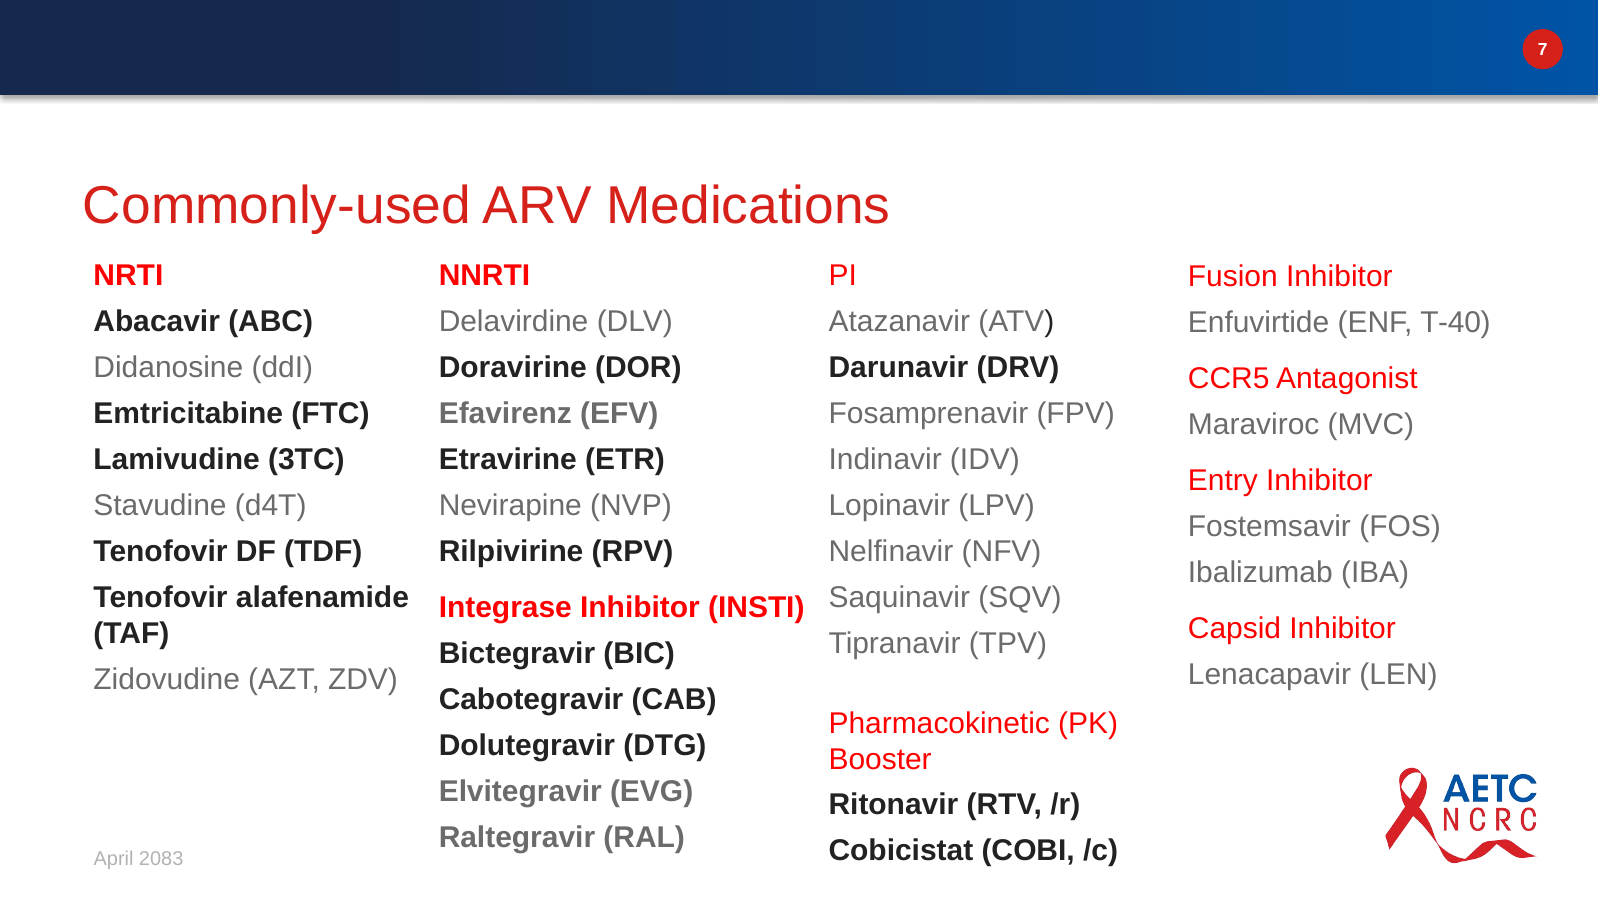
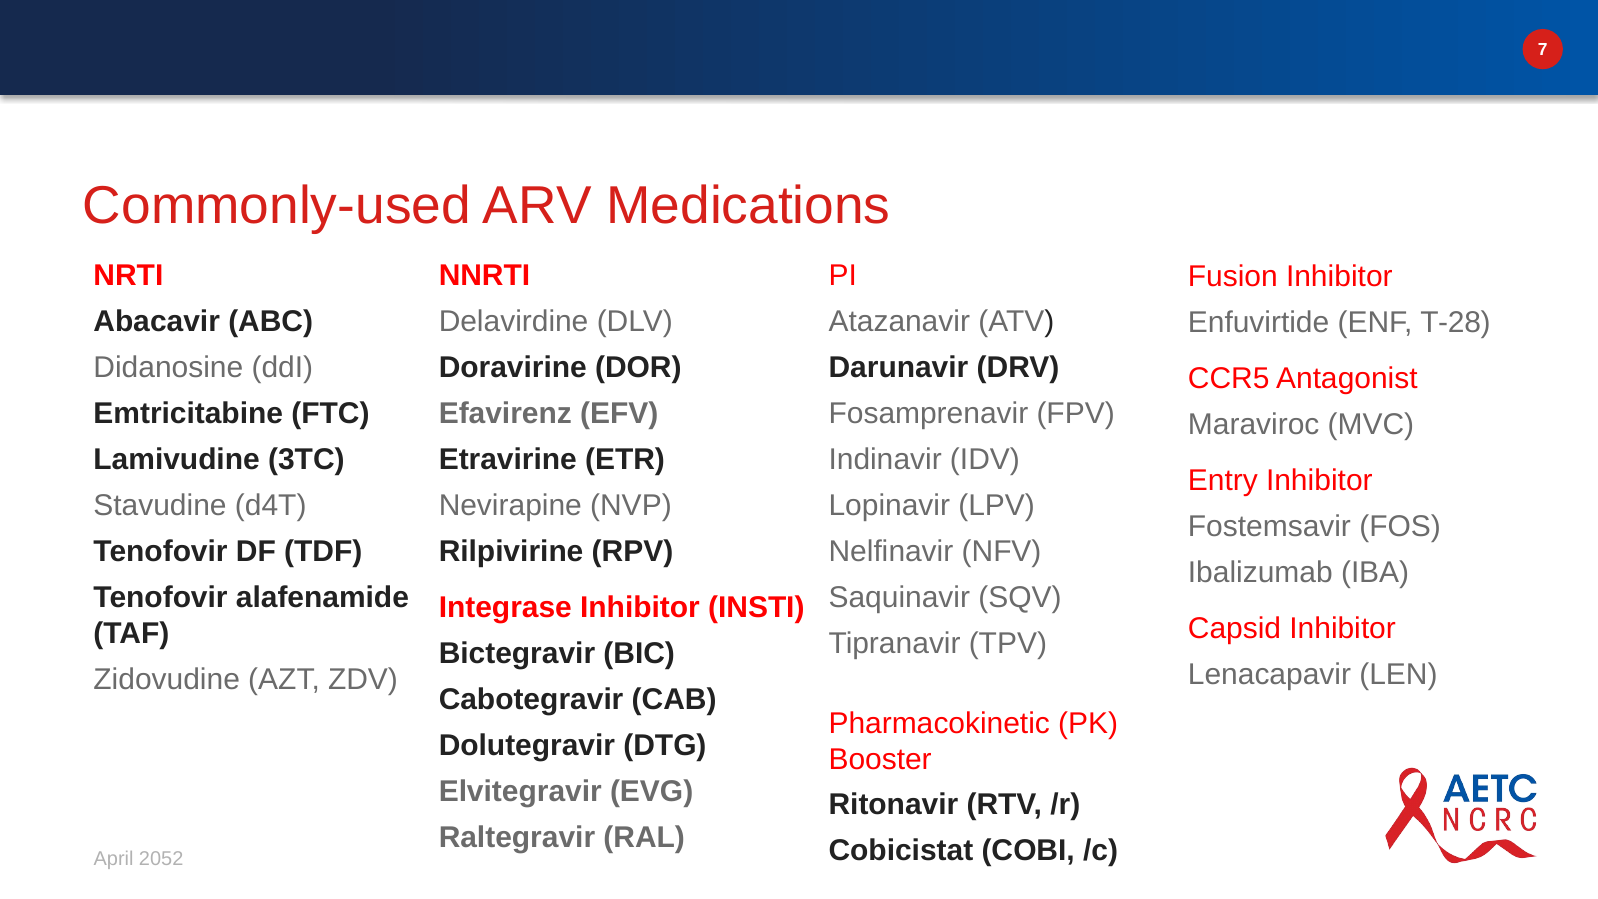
T-40: T-40 -> T-28 (1455, 323)
2083: 2083 -> 2052 (161, 859)
